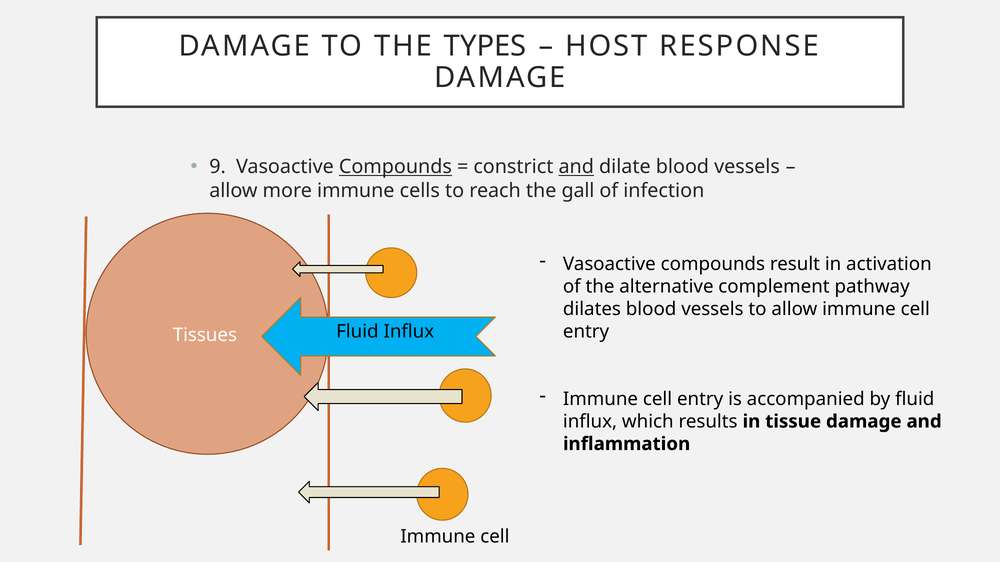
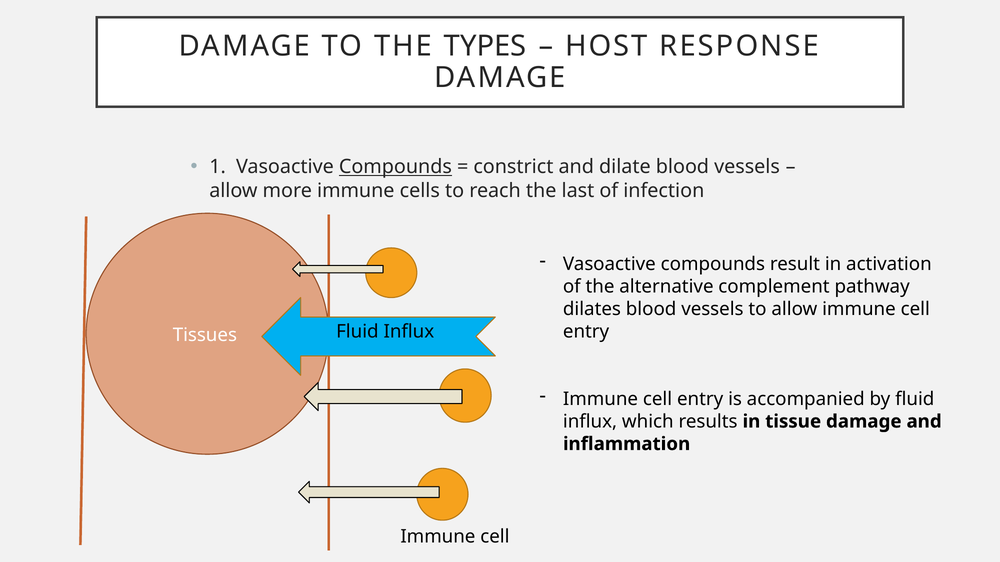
9: 9 -> 1 (218, 167)
and underline: present -> none (576, 167)
gall: gall -> last (578, 191)
